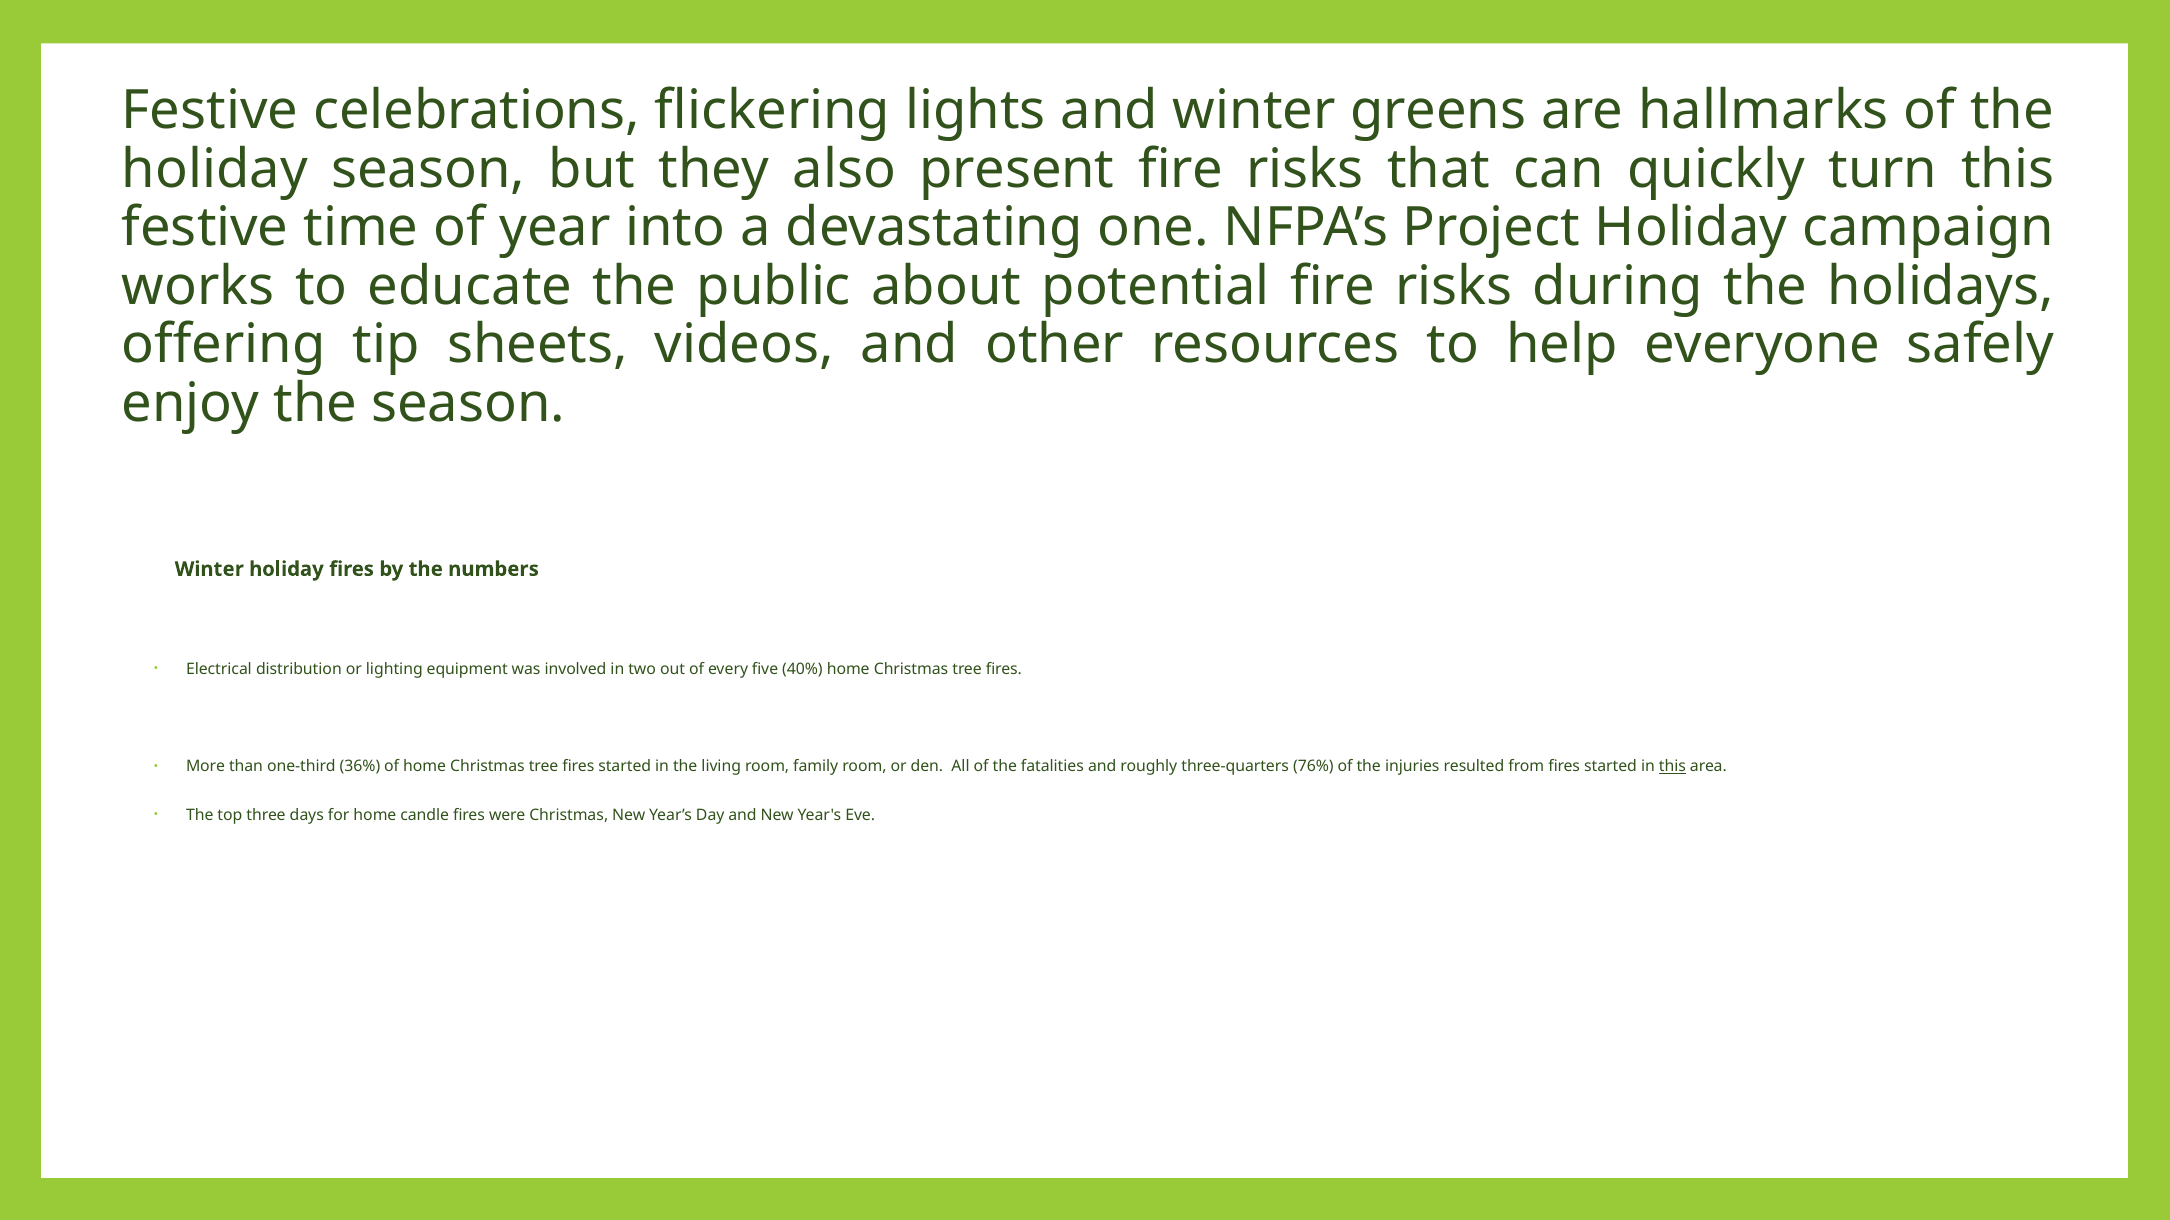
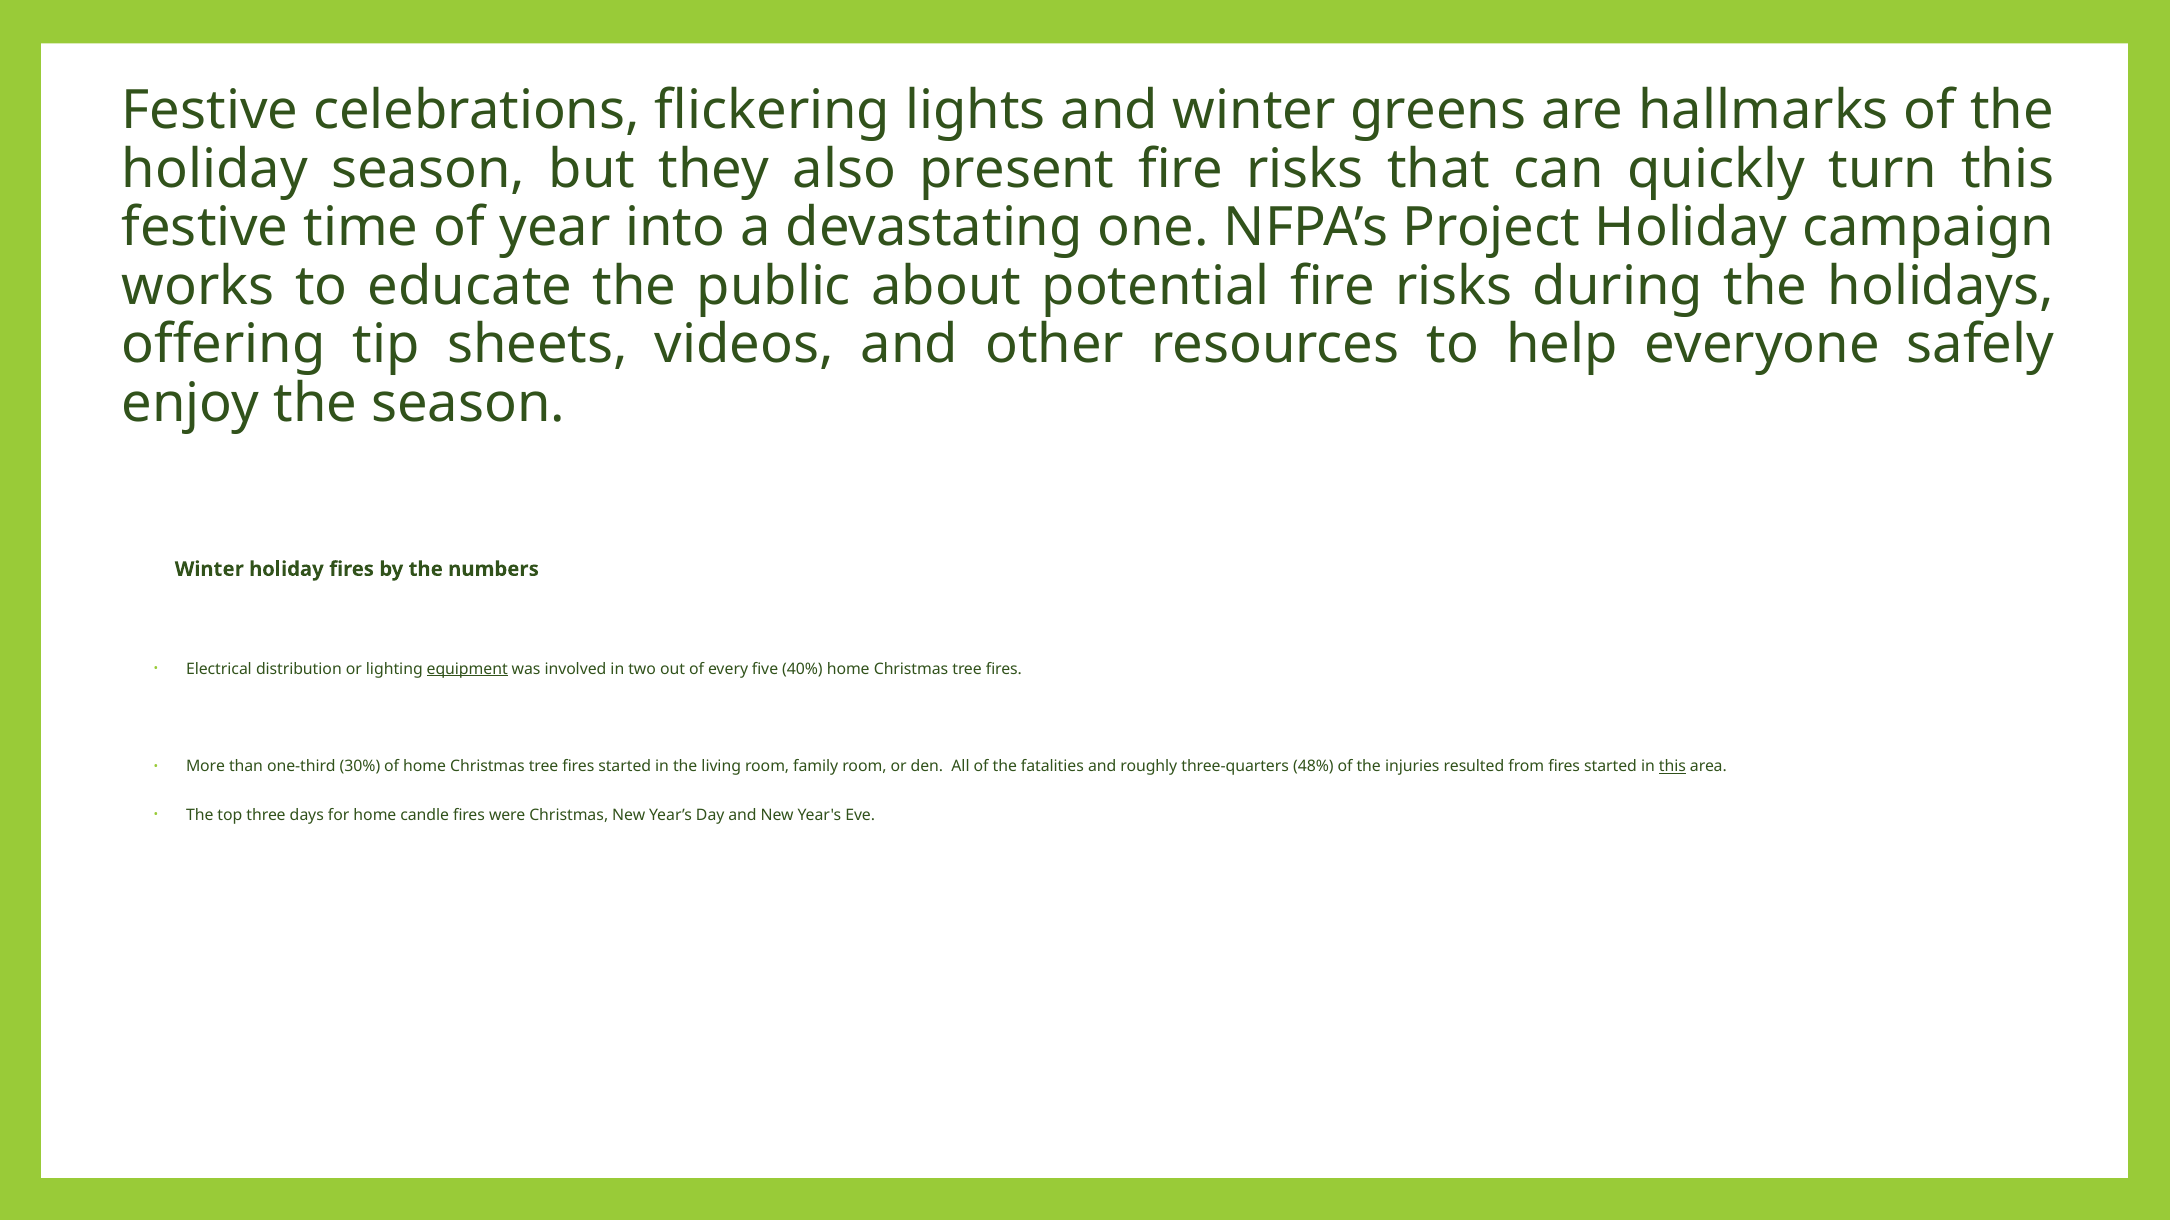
equipment underline: none -> present (467, 669)
36%: 36% -> 30% (360, 767)
76%: 76% -> 48% (1313, 767)
